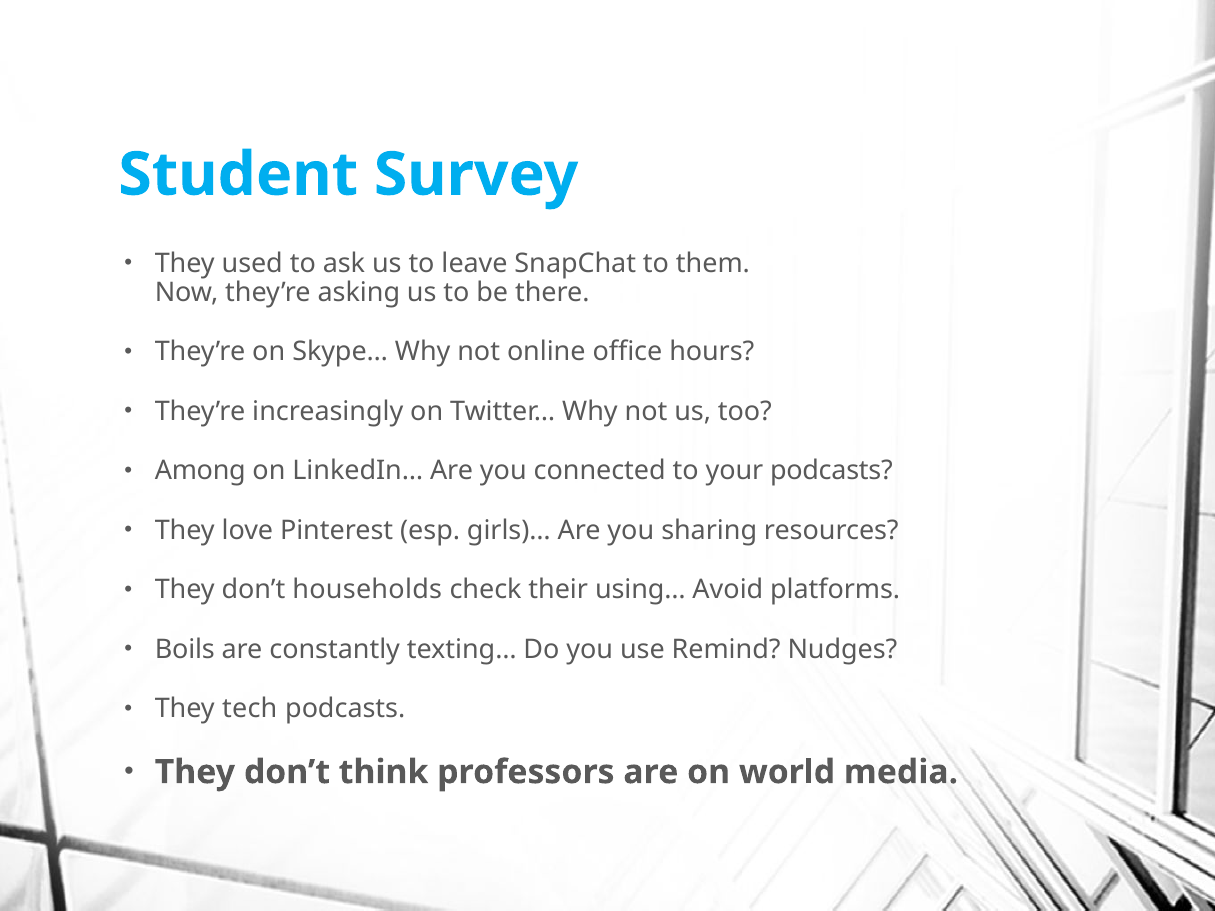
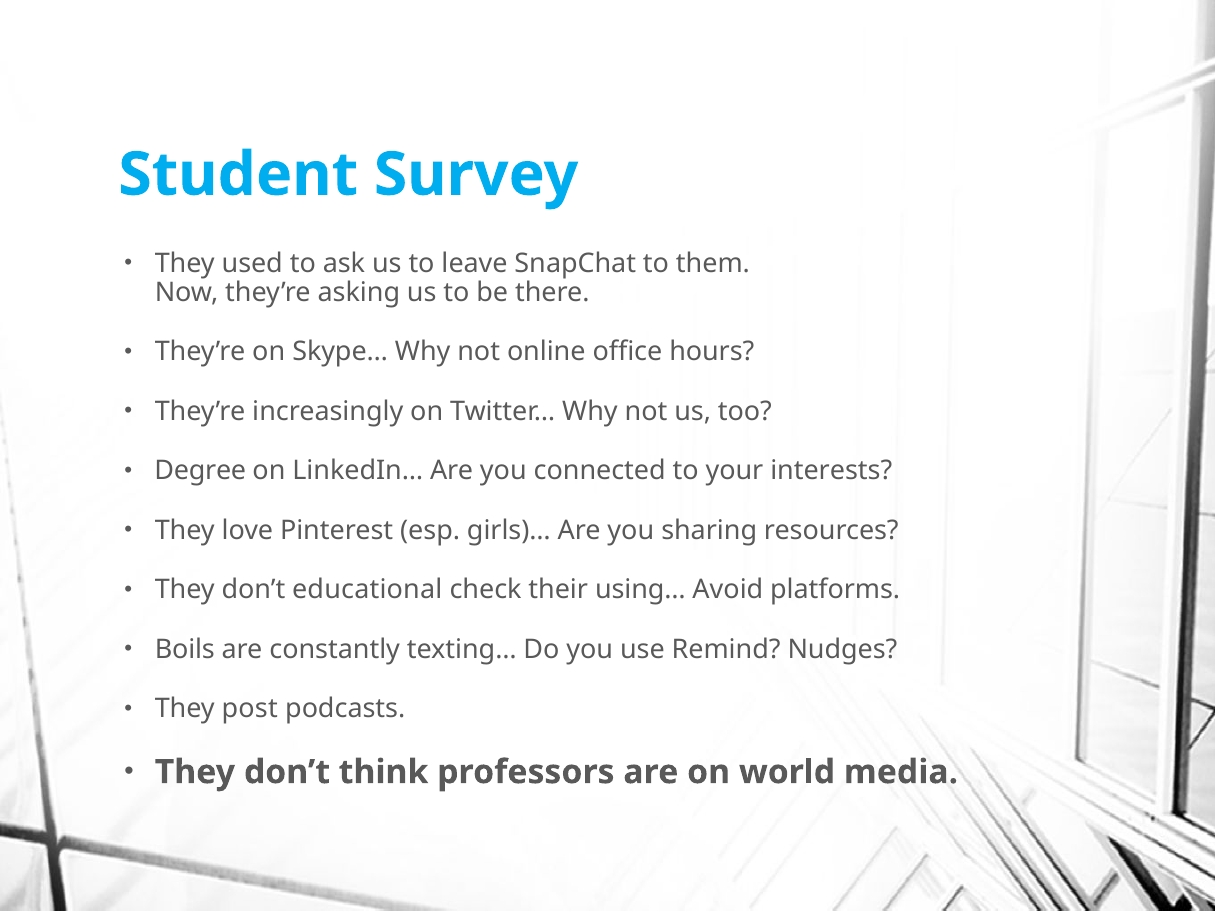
Among: Among -> Degree (200, 471)
your podcasts: podcasts -> interests (831, 471)
households: households -> educational (367, 590)
tech: tech -> post (250, 709)
